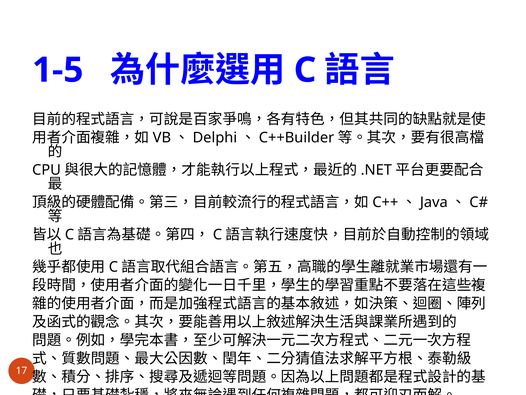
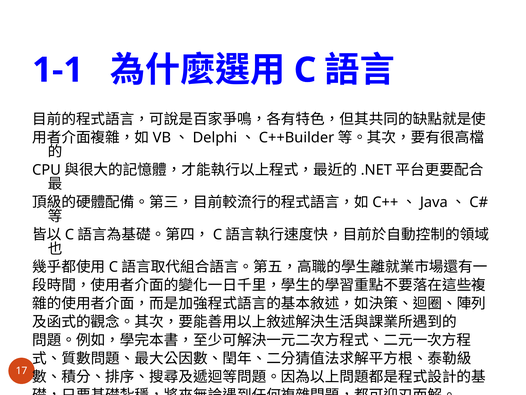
1-5: 1-5 -> 1-1 (58, 70)
